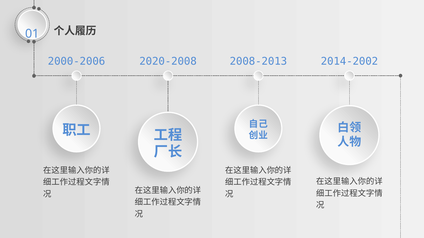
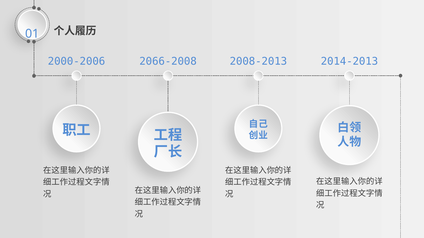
2020-2008: 2020-2008 -> 2066-2008 (168, 62)
2014-2002: 2014-2002 -> 2014-2013 (349, 62)
